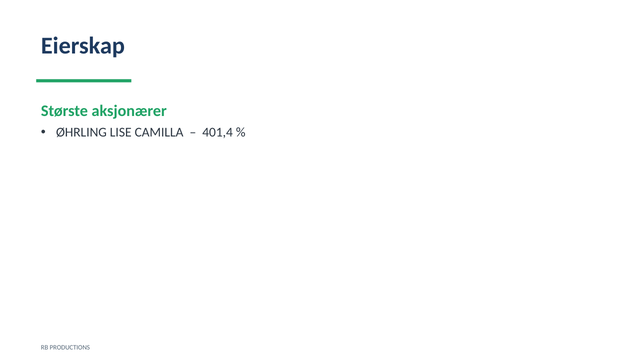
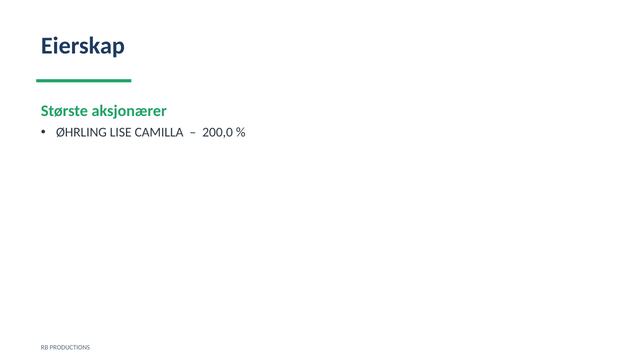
401,4: 401,4 -> 200,0 (218, 132)
